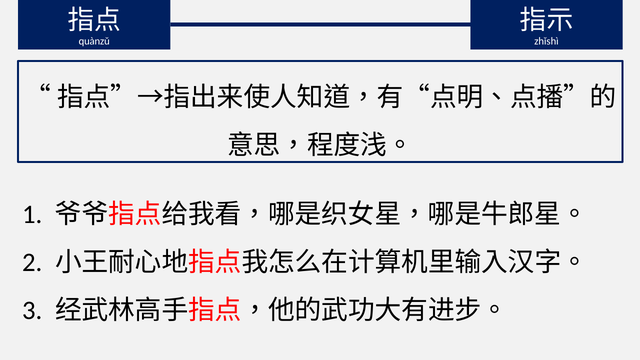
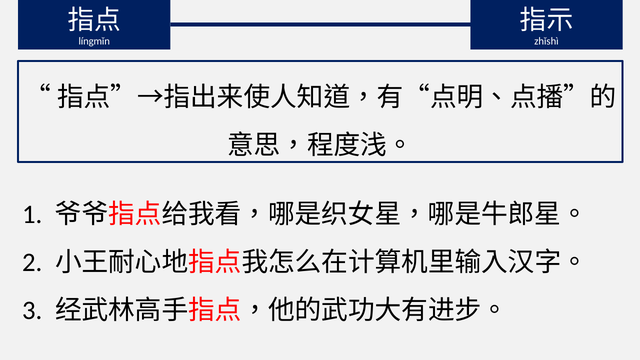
quànzǔ: quànzǔ -> língmǐn (94, 41)
